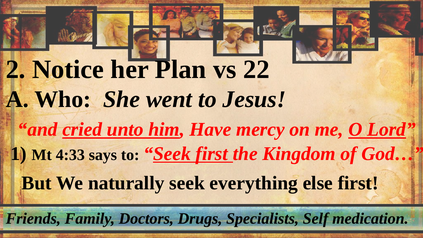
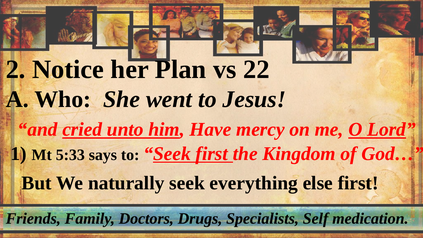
4:33: 4:33 -> 5:33 (70, 155)
